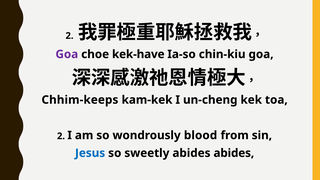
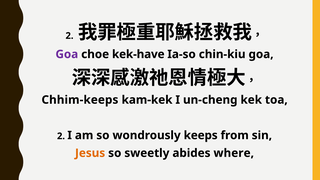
blood: blood -> keeps (201, 135)
Jesus colour: blue -> orange (90, 153)
abides abides: abides -> where (234, 153)
